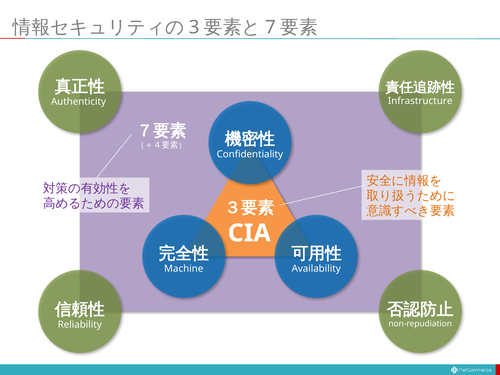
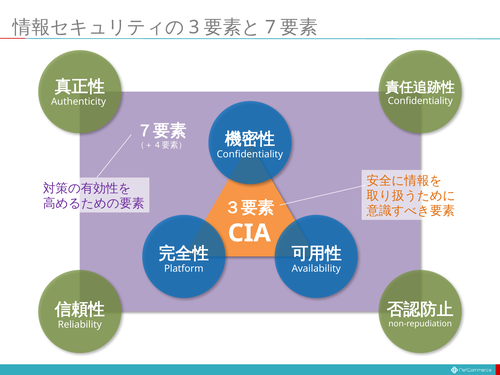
Infrastructure: Infrastructure -> Confidentiality (420, 101)
Machine: Machine -> Platform (184, 269)
